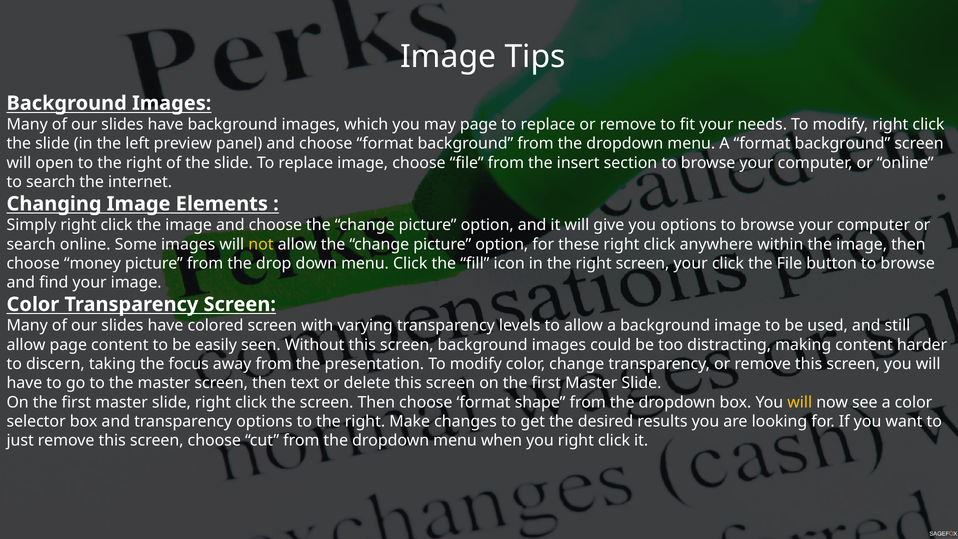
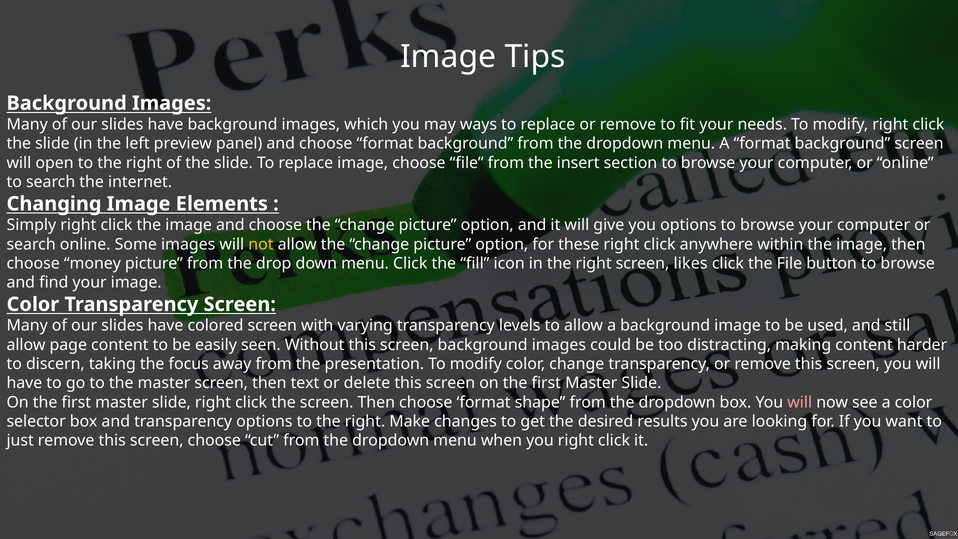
may page: page -> ways (479, 124)
screen your: your -> likes (691, 263)
will colour: yellow -> pink (800, 402)
